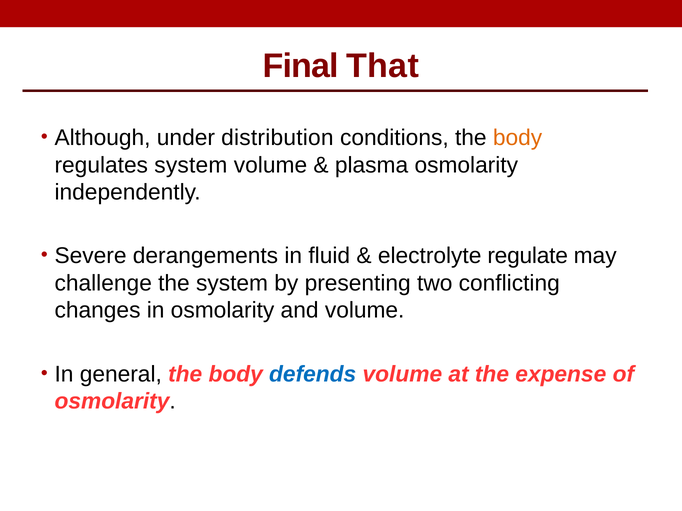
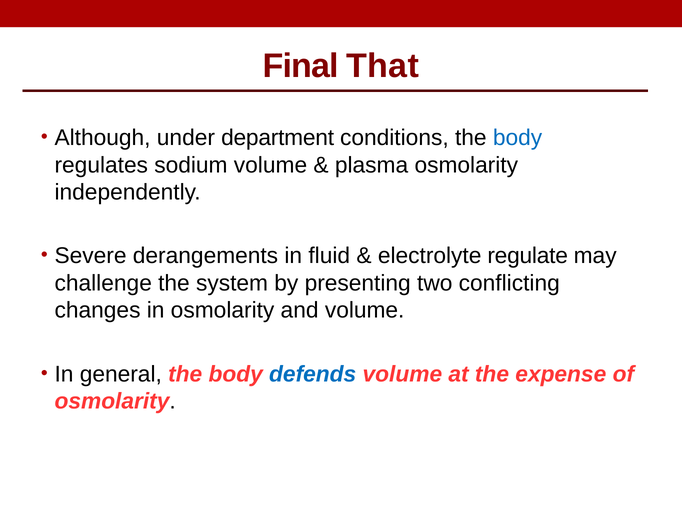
distribution: distribution -> department (278, 138)
body colour: orange -> blue (518, 138)
regulates system: system -> sodium (191, 165)
